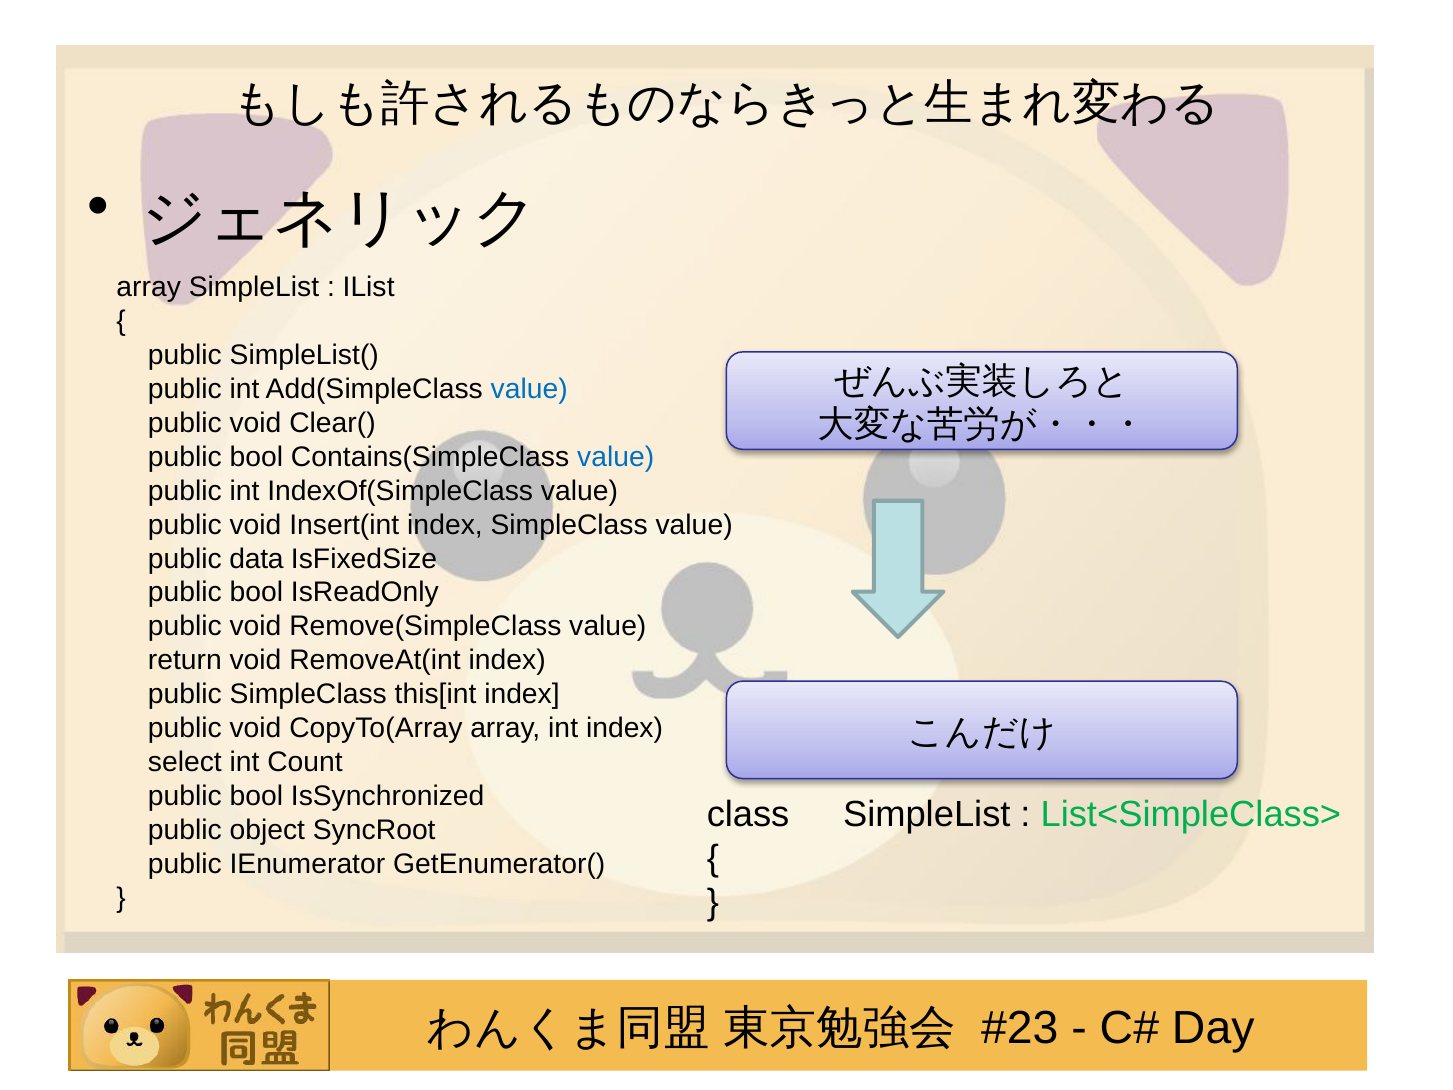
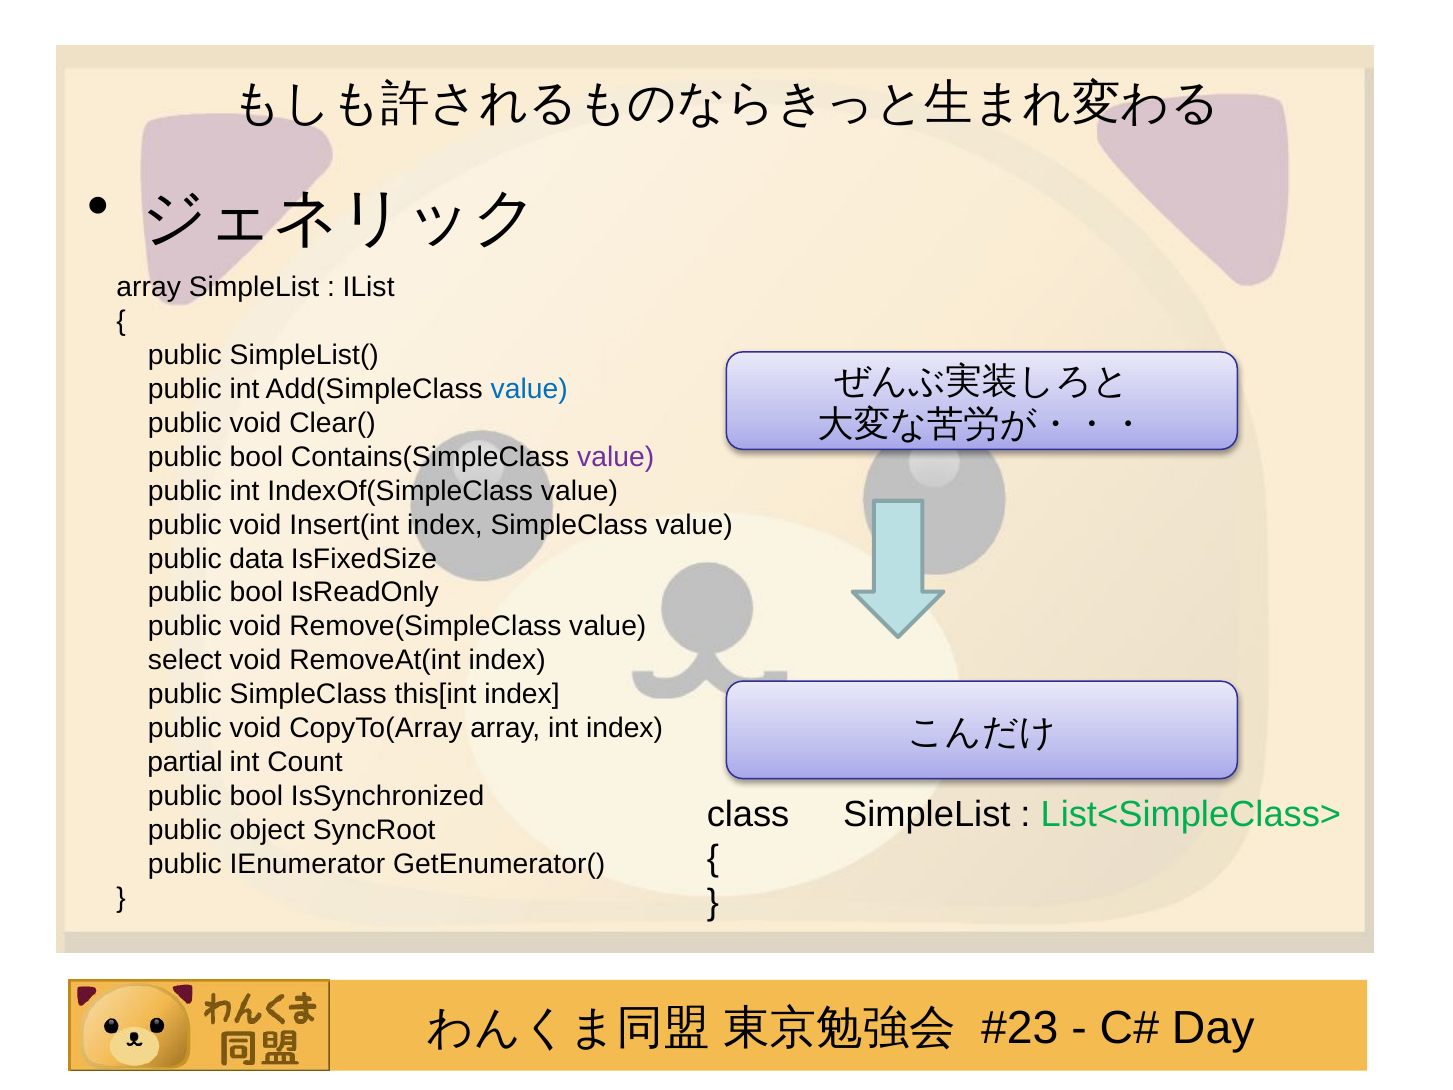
value colour: blue -> purple (616, 457)
return: return -> select (185, 660)
select: select -> partial (185, 762)
